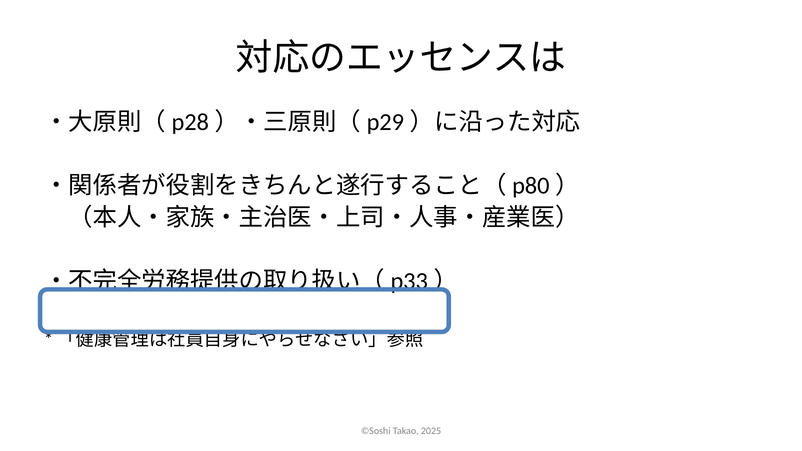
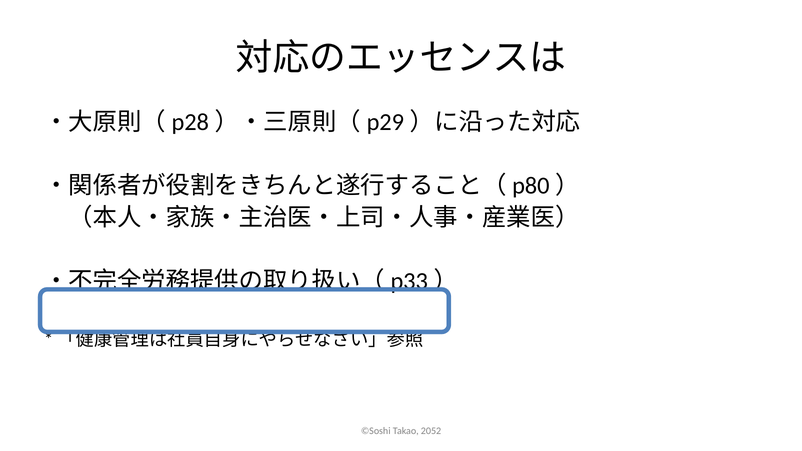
2025: 2025 -> 2052 (431, 431)
